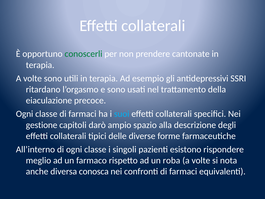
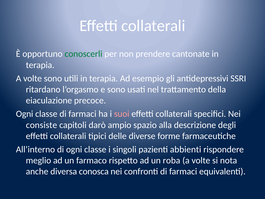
suoi colour: light blue -> pink (122, 114)
gestione: gestione -> consiste (42, 125)
esistono: esistono -> abbienti (186, 149)
